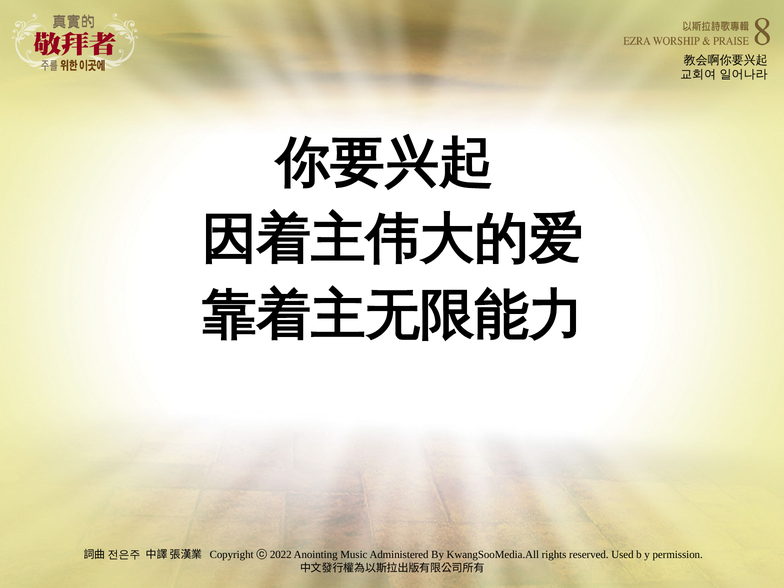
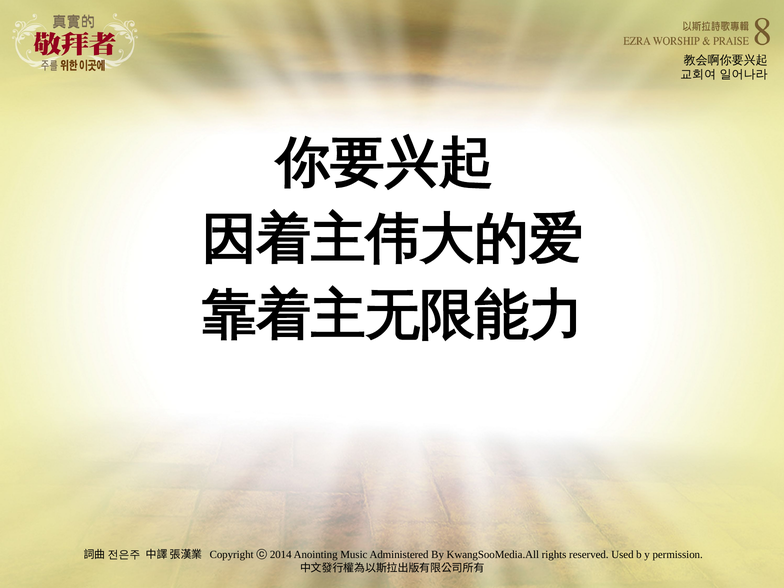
2022: 2022 -> 2014 (281, 555)
